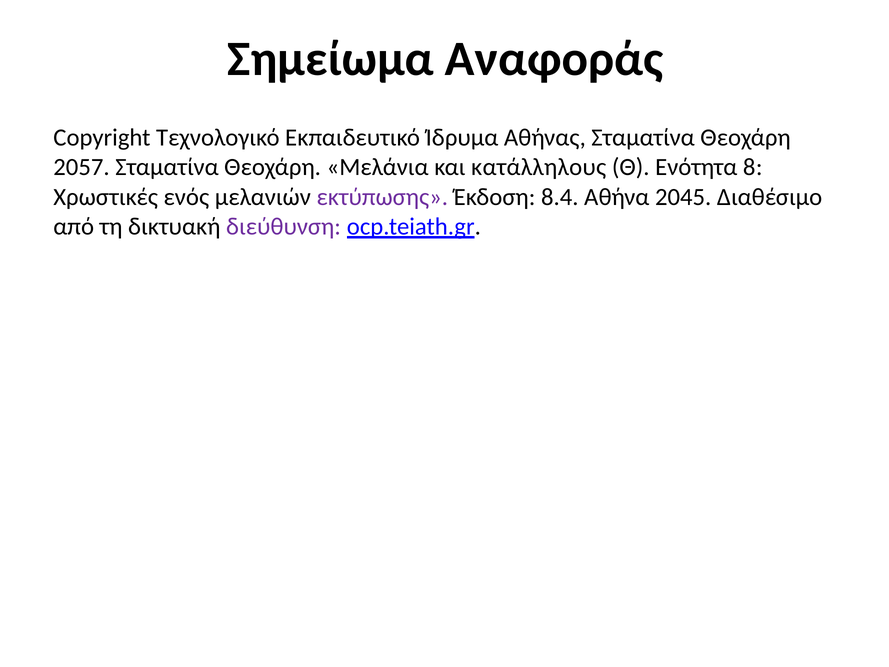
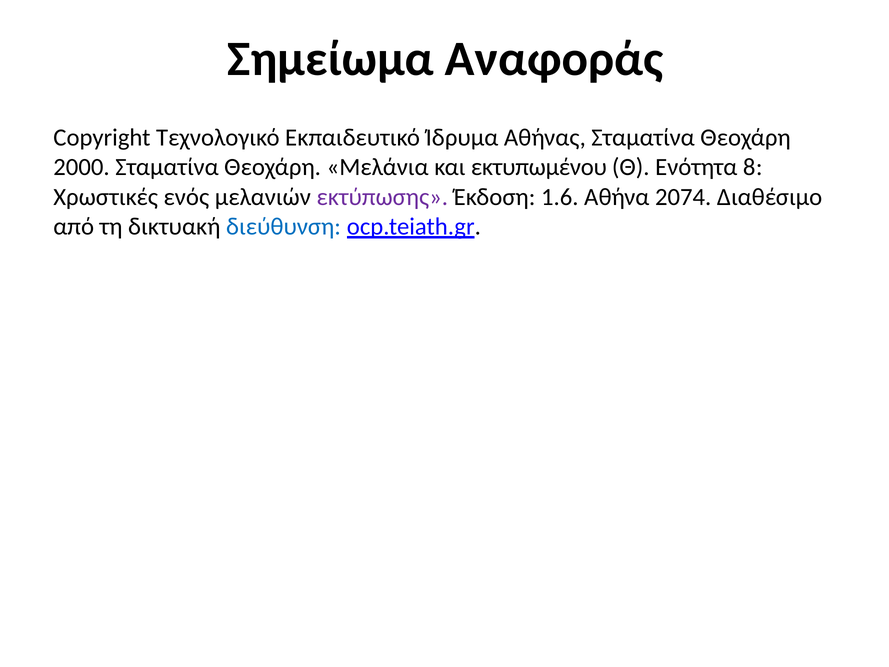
2057: 2057 -> 2000 (81, 167)
κατάλληλους: κατάλληλους -> εκτυπωμένου (539, 167)
8.4: 8.4 -> 1.6 (560, 197)
2045: 2045 -> 2074 (683, 197)
διεύθυνση colour: purple -> blue (284, 226)
